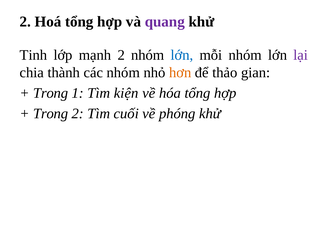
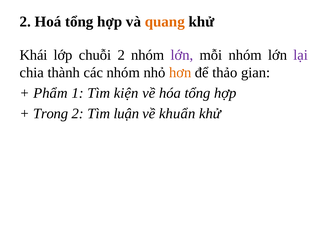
quang colour: purple -> orange (165, 22)
Tinh: Tinh -> Khái (34, 55)
mạnh: mạnh -> chuỗi (95, 55)
lớn colour: blue -> purple (182, 55)
Trong: Trong -> Phẩm (50, 93)
cuối: cuối -> luận (126, 113)
phóng: phóng -> khuẩn (177, 113)
